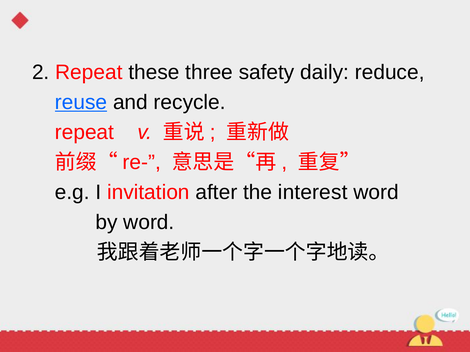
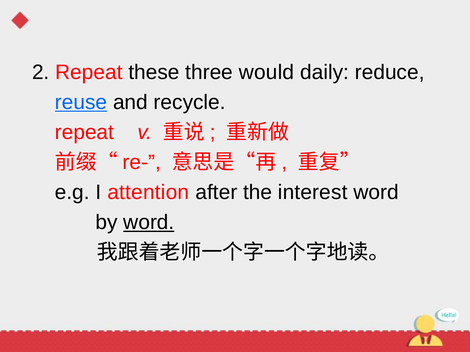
safety: safety -> would (266, 72)
invitation: invitation -> attention (148, 193)
word underline: none -> present (149, 223)
